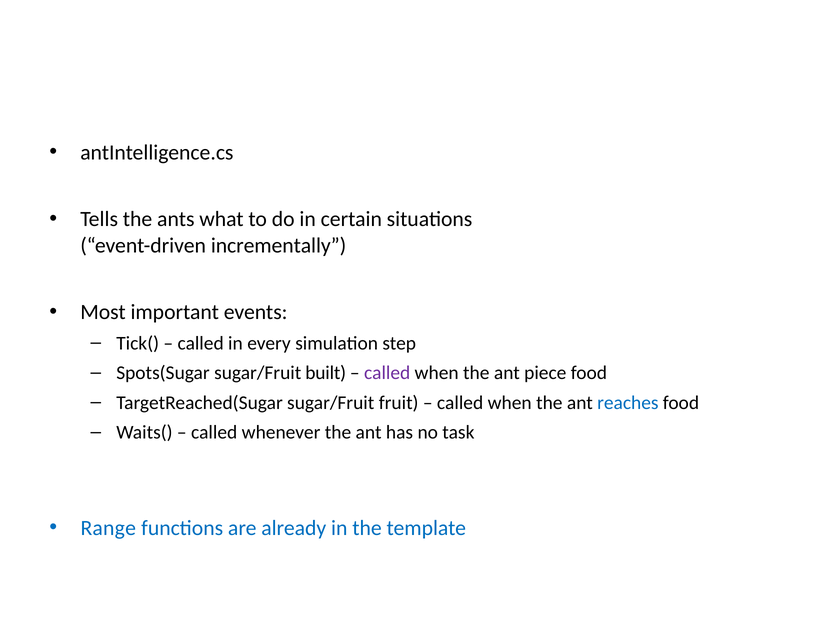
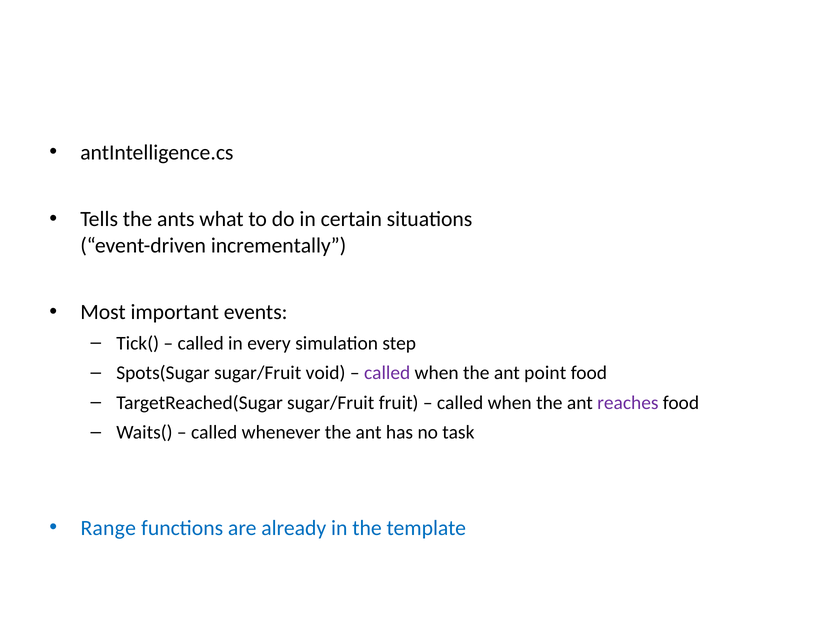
built: built -> void (326, 373)
piece: piece -> point (545, 373)
reaches colour: blue -> purple (628, 402)
